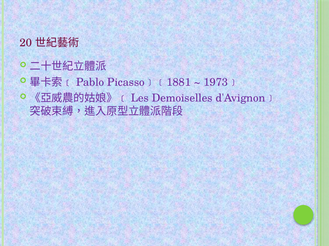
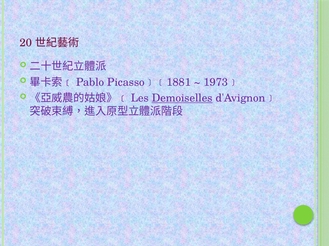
Demoiselles underline: none -> present (182, 98)
